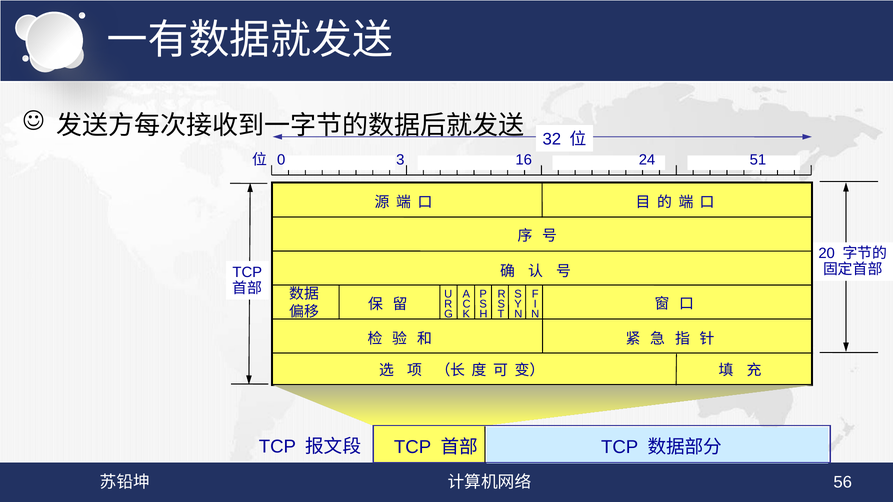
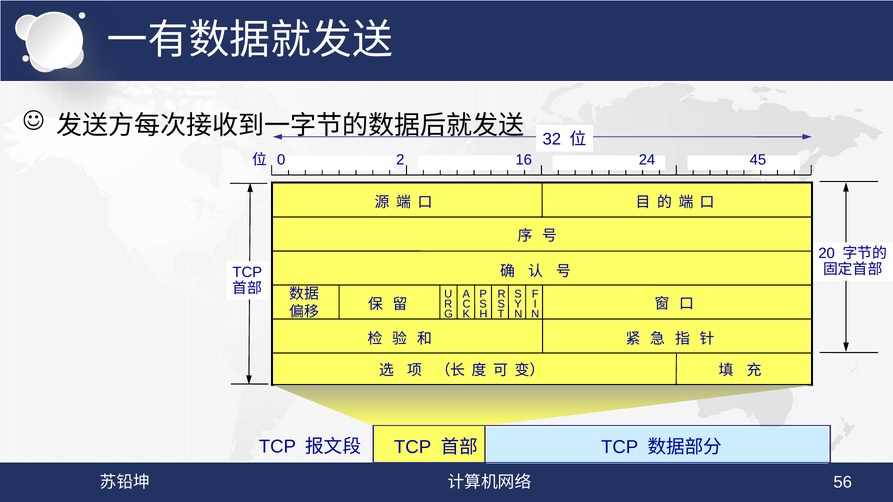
3: 3 -> 2 (400, 160)
51: 51 -> 45 (758, 160)
